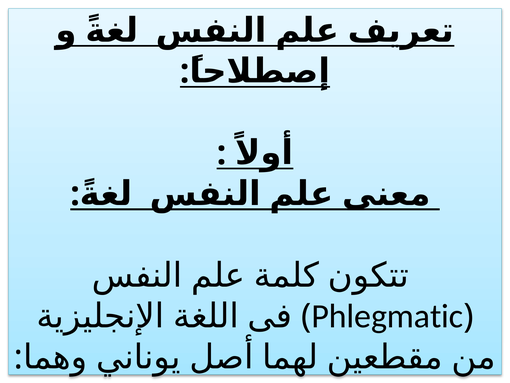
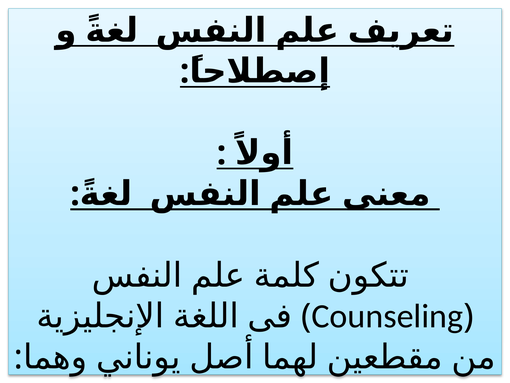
Phlegmatic: Phlegmatic -> Counseling (387, 316)
